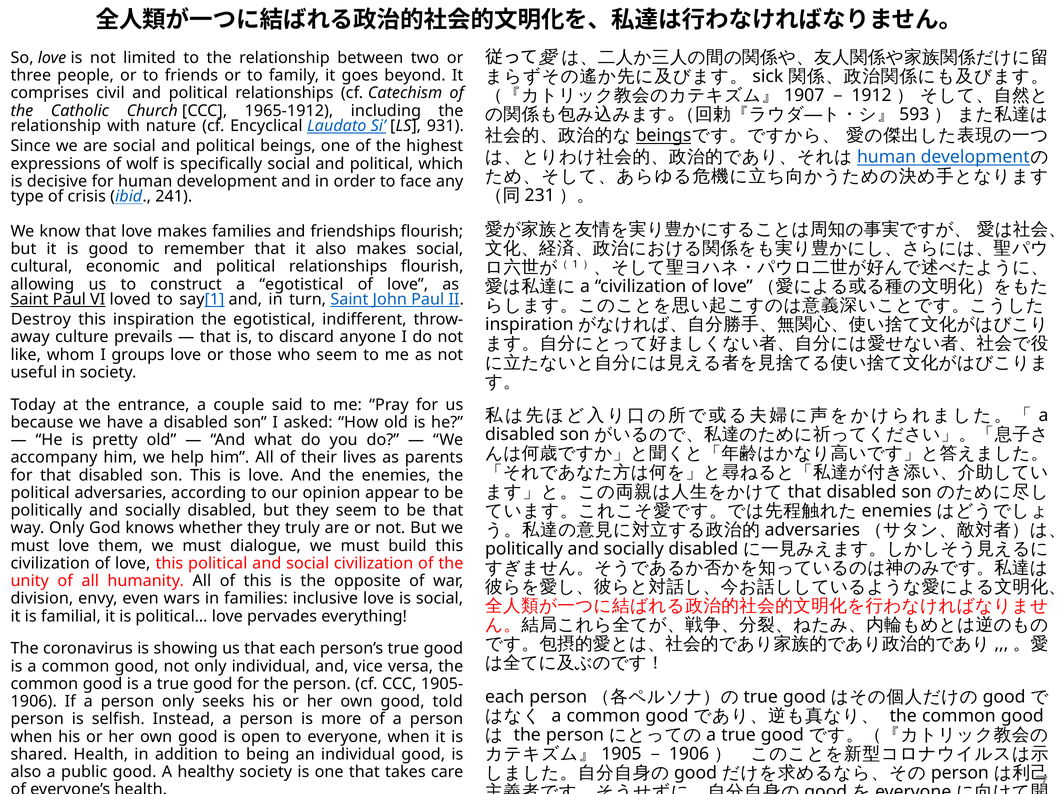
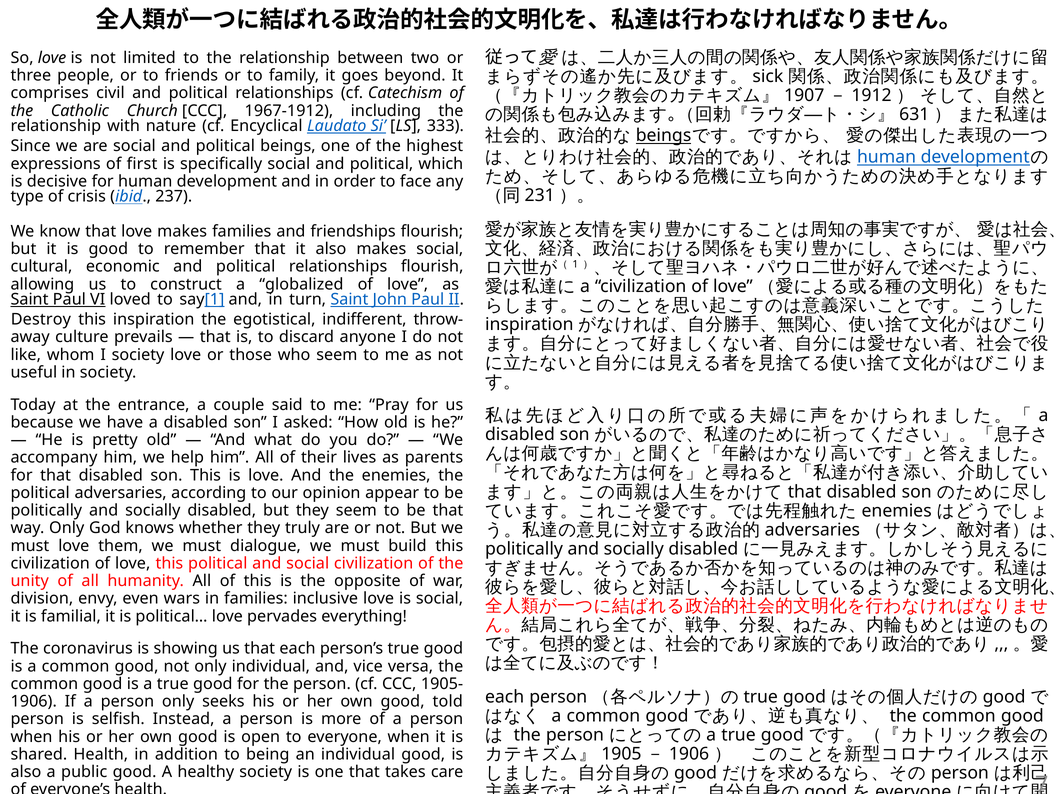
593: 593 -> 631 (914, 114)
1965-1912: 1965-1912 -> 1967-1912 (289, 111)
931: 931 -> 333 (445, 126)
wolf: wolf -> first (142, 164)
241: 241 -> 237 (174, 196)
a egotistical: egotistical -> globalized (301, 284)
I groups: groups -> society (138, 355)
